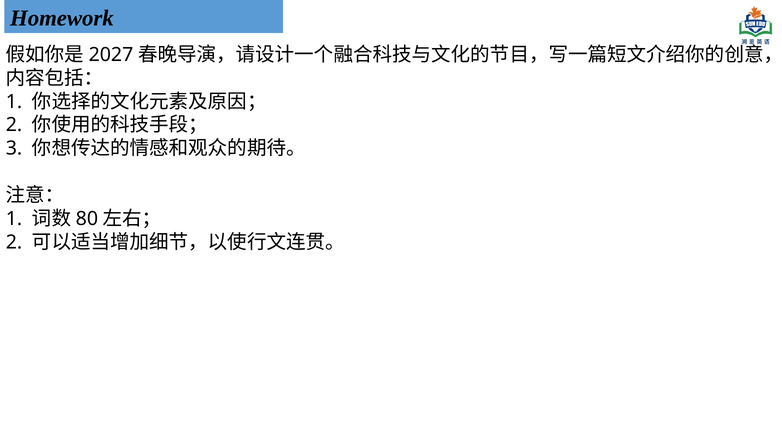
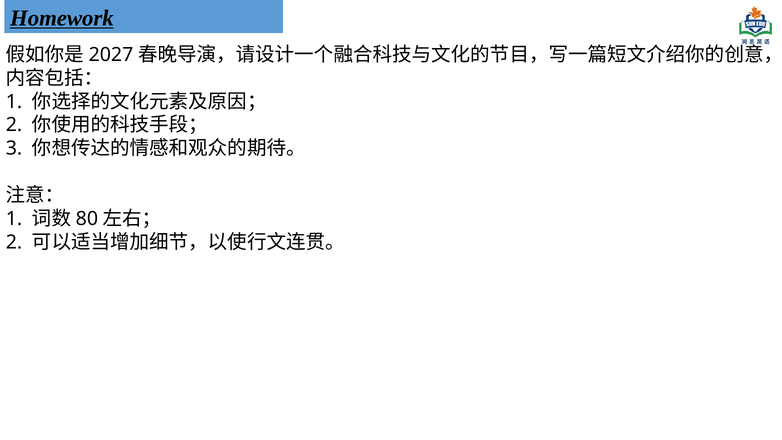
Homework underline: none -> present (62, 18)
